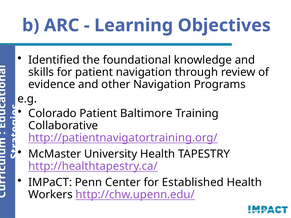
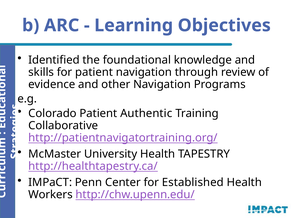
Baltimore: Baltimore -> Authentic (146, 114)
